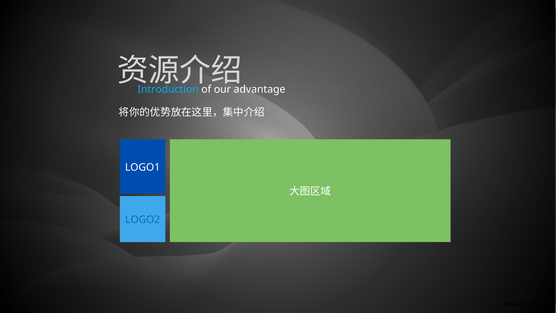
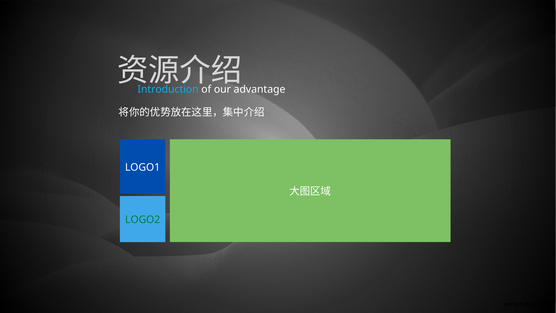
LOGO2 colour: blue -> green (143, 220)
